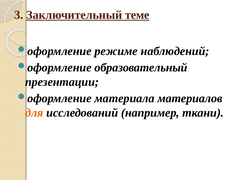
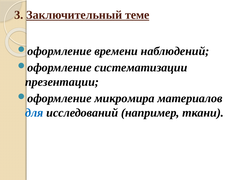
режиме: режиме -> времени (116, 51)
образовательный: образовательный -> систематизации (141, 68)
материала: материала -> микромира (125, 98)
для colour: orange -> blue (34, 113)
